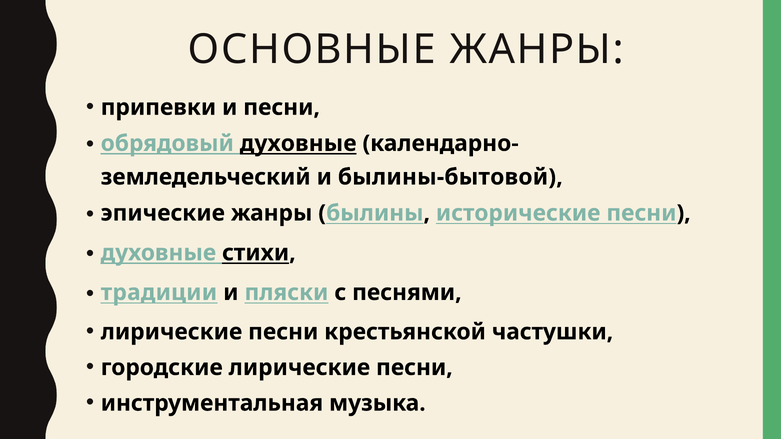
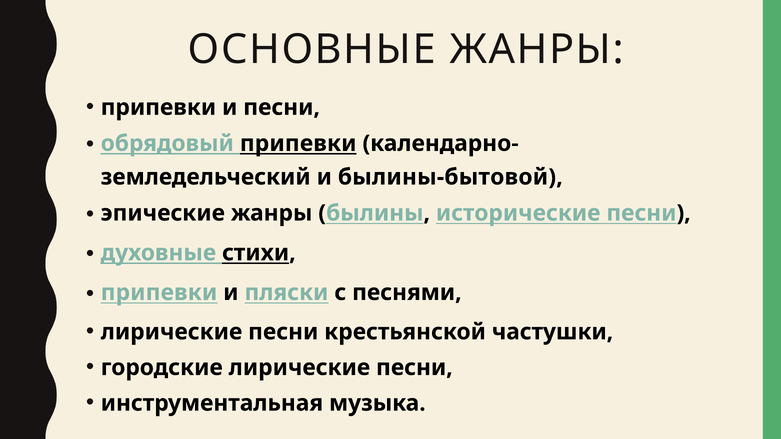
обрядовый духовные: духовные -> припевки (298, 143)
традиции: традиции -> припевки (159, 293)
